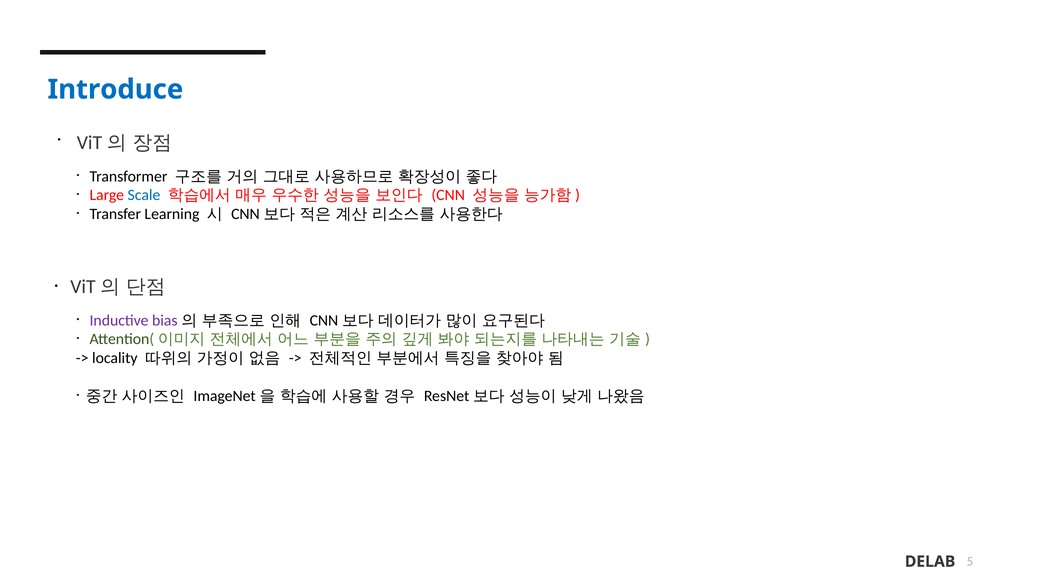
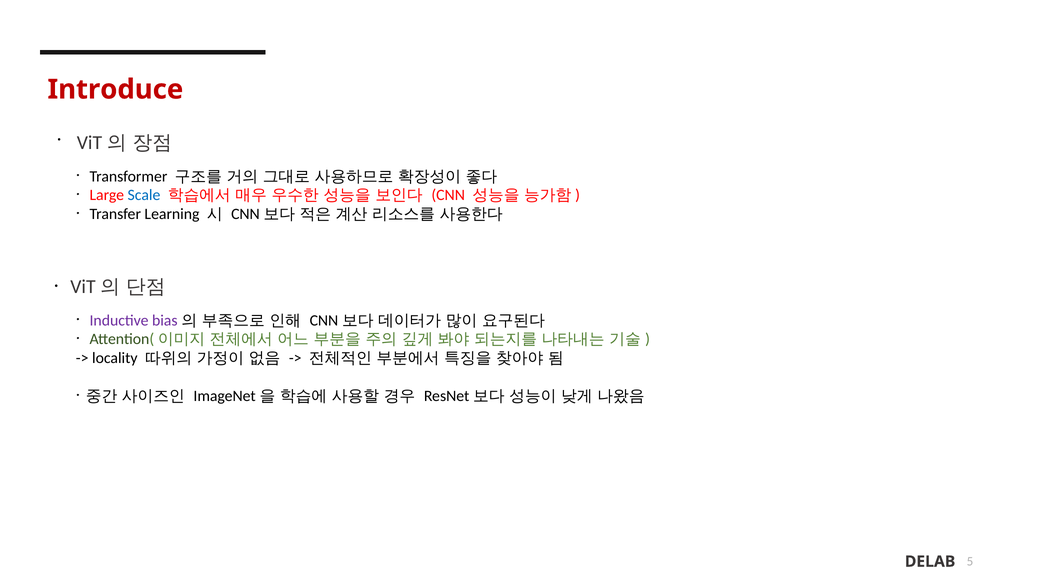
Introduce colour: blue -> red (115, 89)
